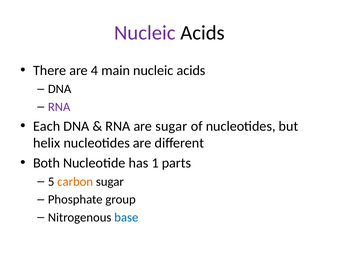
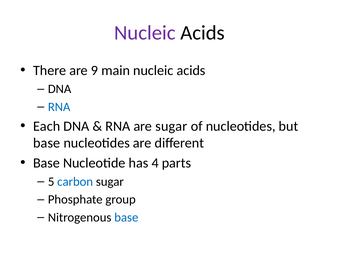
4: 4 -> 9 (95, 70)
RNA colour: purple -> blue (59, 107)
helix: helix -> base (47, 143)
Both: Both -> Base (46, 163)
1: 1 -> 4 (155, 163)
carbon colour: orange -> blue (75, 182)
